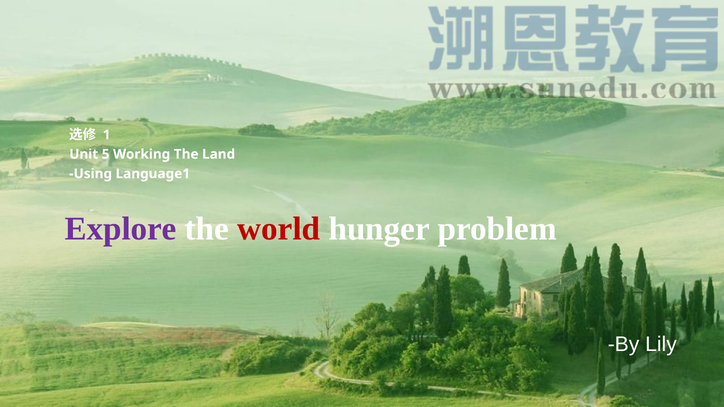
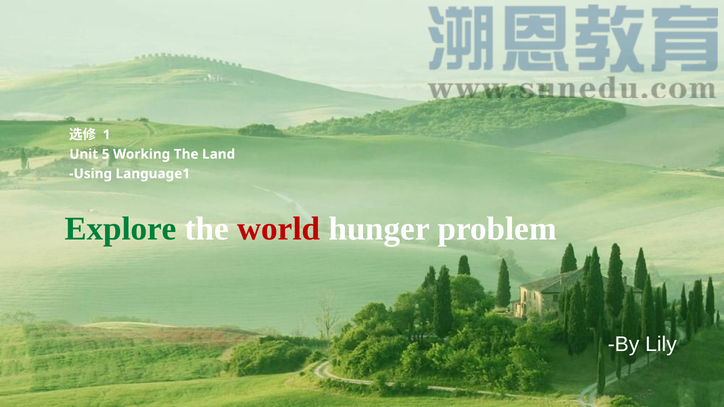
Explore colour: purple -> green (121, 229)
